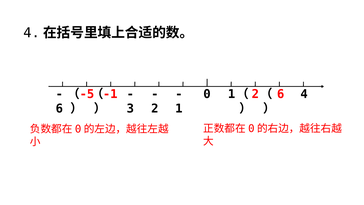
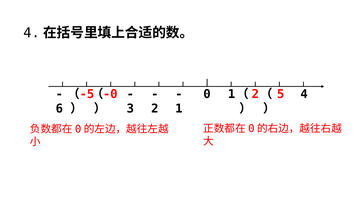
-1: -1 -> -0 (110, 94)
2 6: 6 -> 5 (281, 94)
